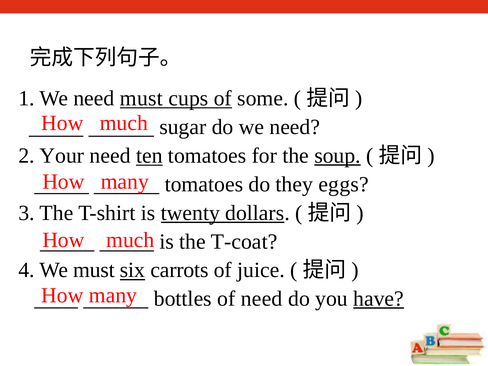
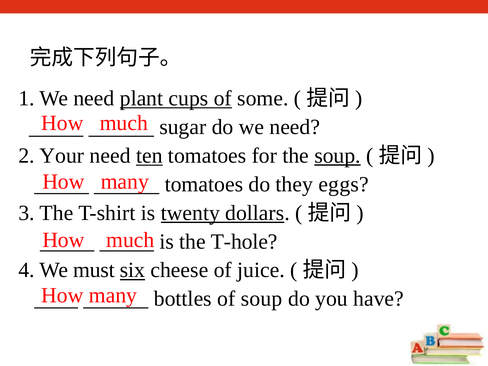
need must: must -> plant (142, 98)
T-coat: T-coat -> T-hole (244, 242)
carrots: carrots -> cheese (179, 270)
of need: need -> soup (262, 299)
have underline: present -> none (379, 299)
